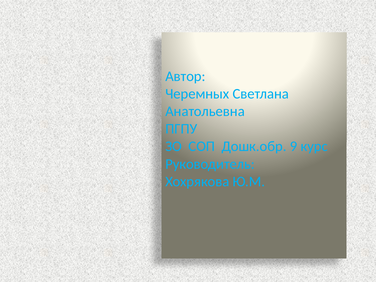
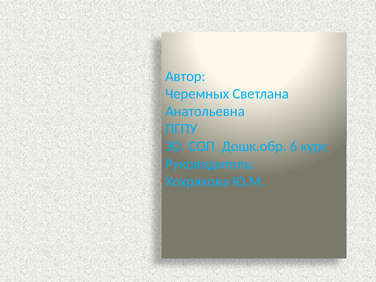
9: 9 -> 6 (293, 146)
